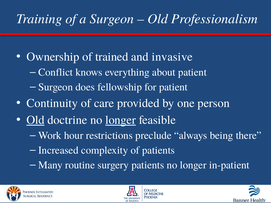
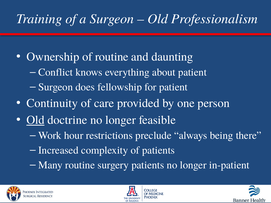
of trained: trained -> routine (112, 57)
invasive: invasive -> daunting (172, 57)
longer underline: present -> none (121, 120)
